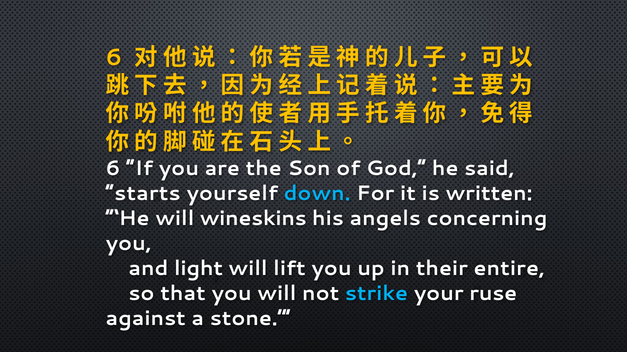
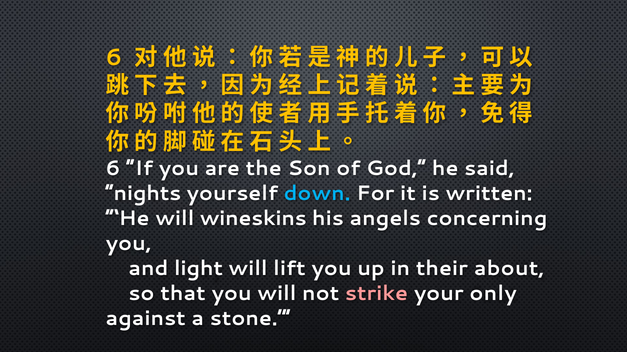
starts: starts -> nights (143, 194)
entire: entire -> about (509, 269)
strike colour: light blue -> pink (376, 294)
ruse: ruse -> only (493, 294)
